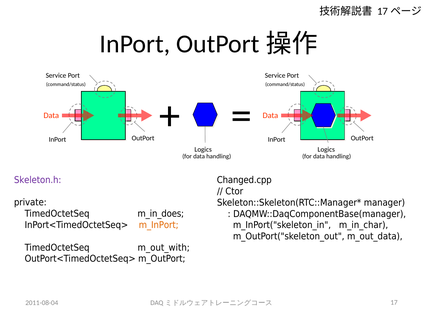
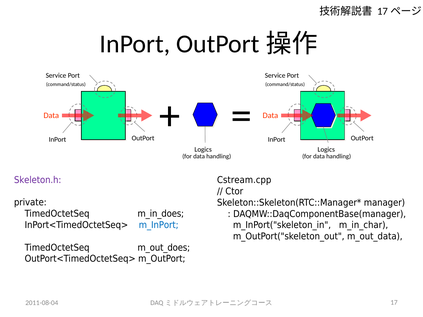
Changed.cpp: Changed.cpp -> Cstream.cpp (244, 180)
m_InPort colour: orange -> blue (159, 225)
m_out_with: m_out_with -> m_out_does (164, 248)
